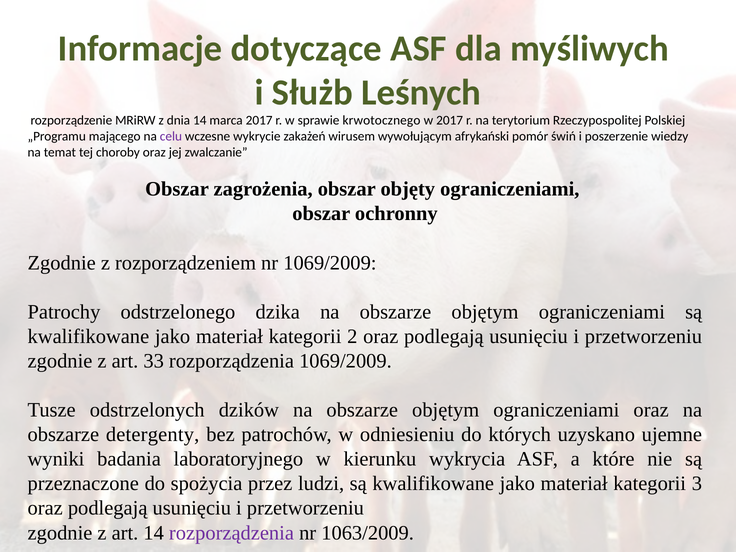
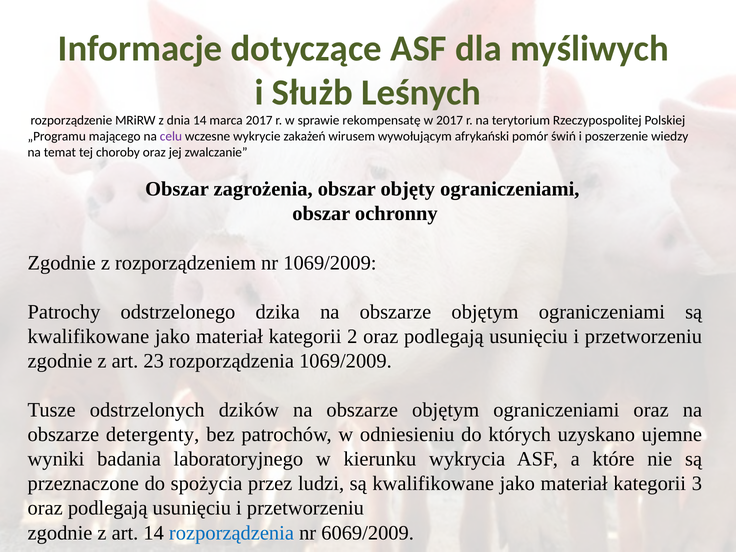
krwotocznego: krwotocznego -> rekompensatę (382, 120)
33: 33 -> 23 (154, 361)
rozporządzenia colour: purple -> blue (231, 533)
1063/2009: 1063/2009 -> 6069/2009 (368, 533)
